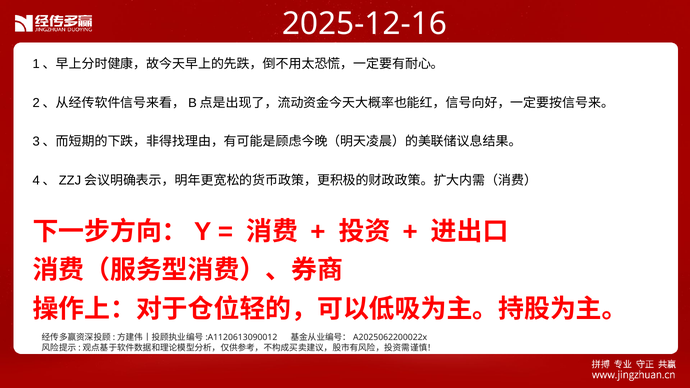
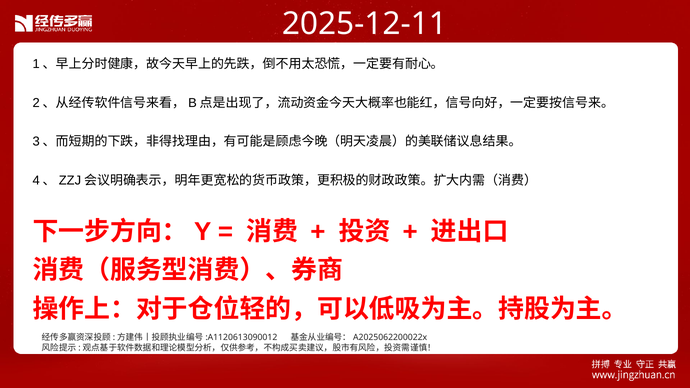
2025-12-16: 2025-12-16 -> 2025-12-11 (364, 24)
